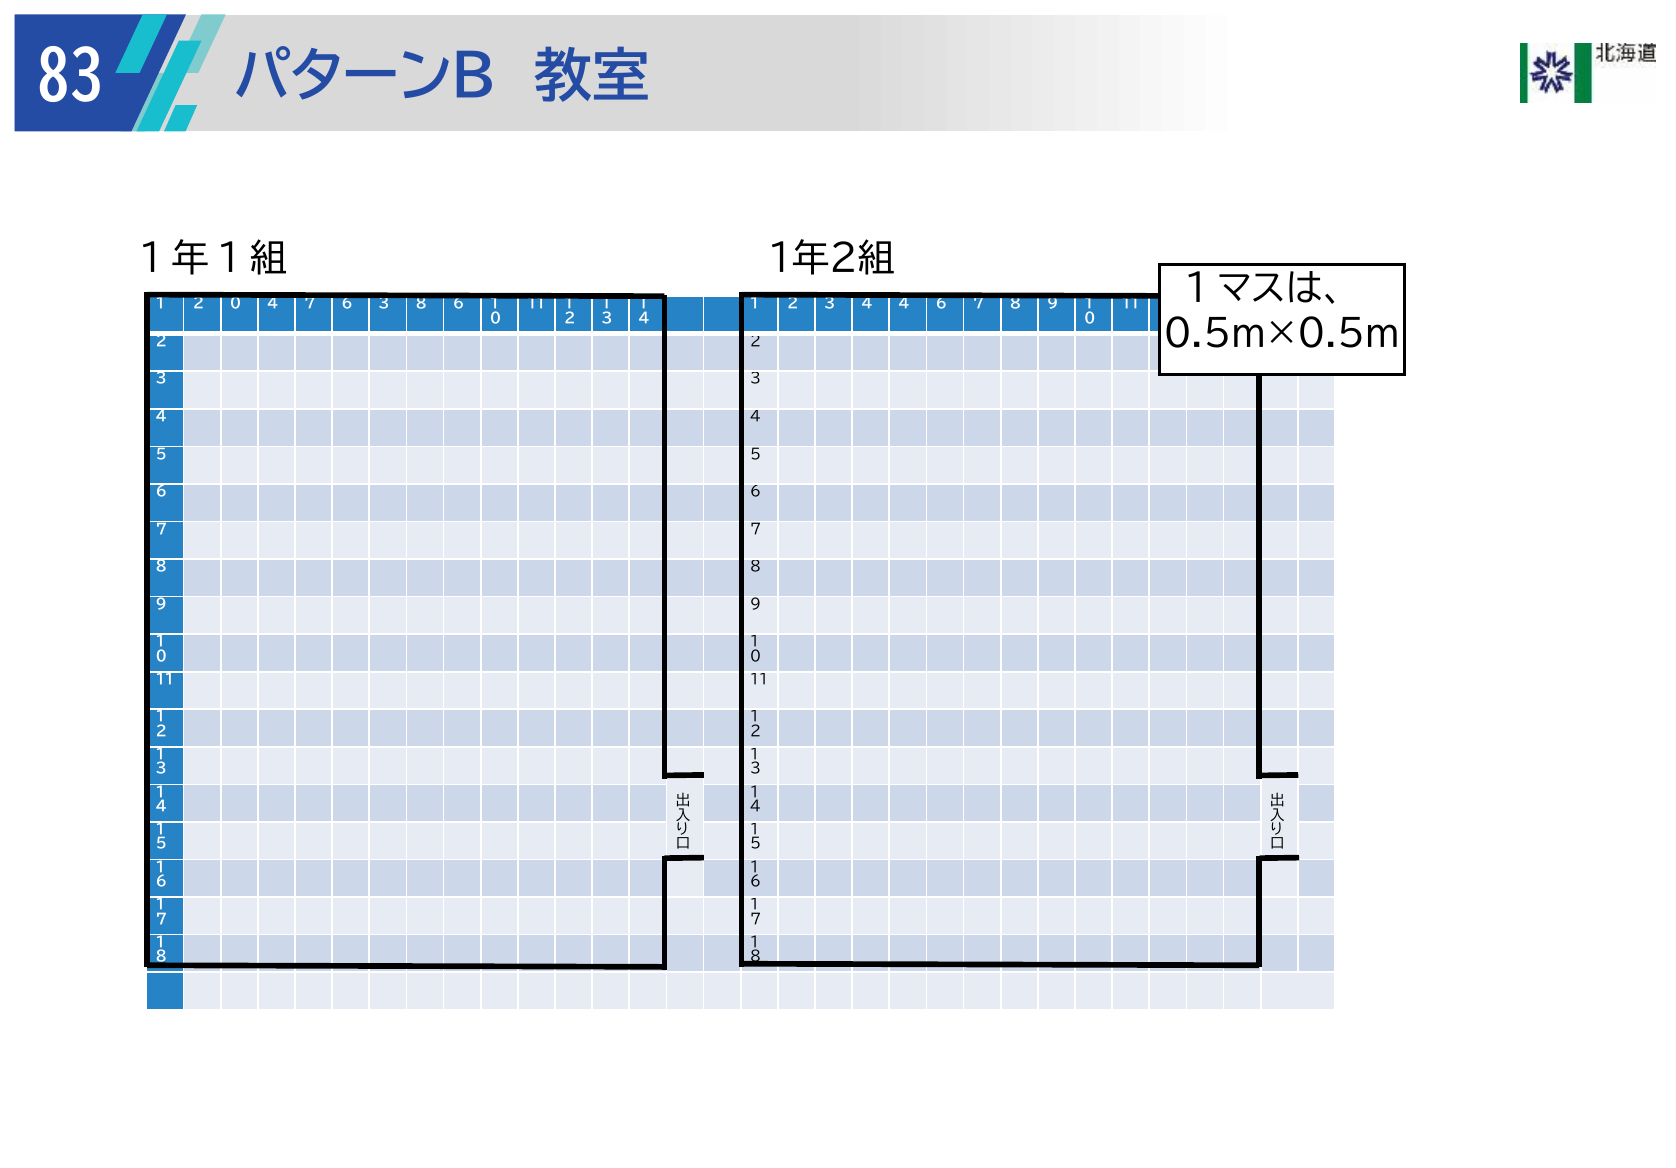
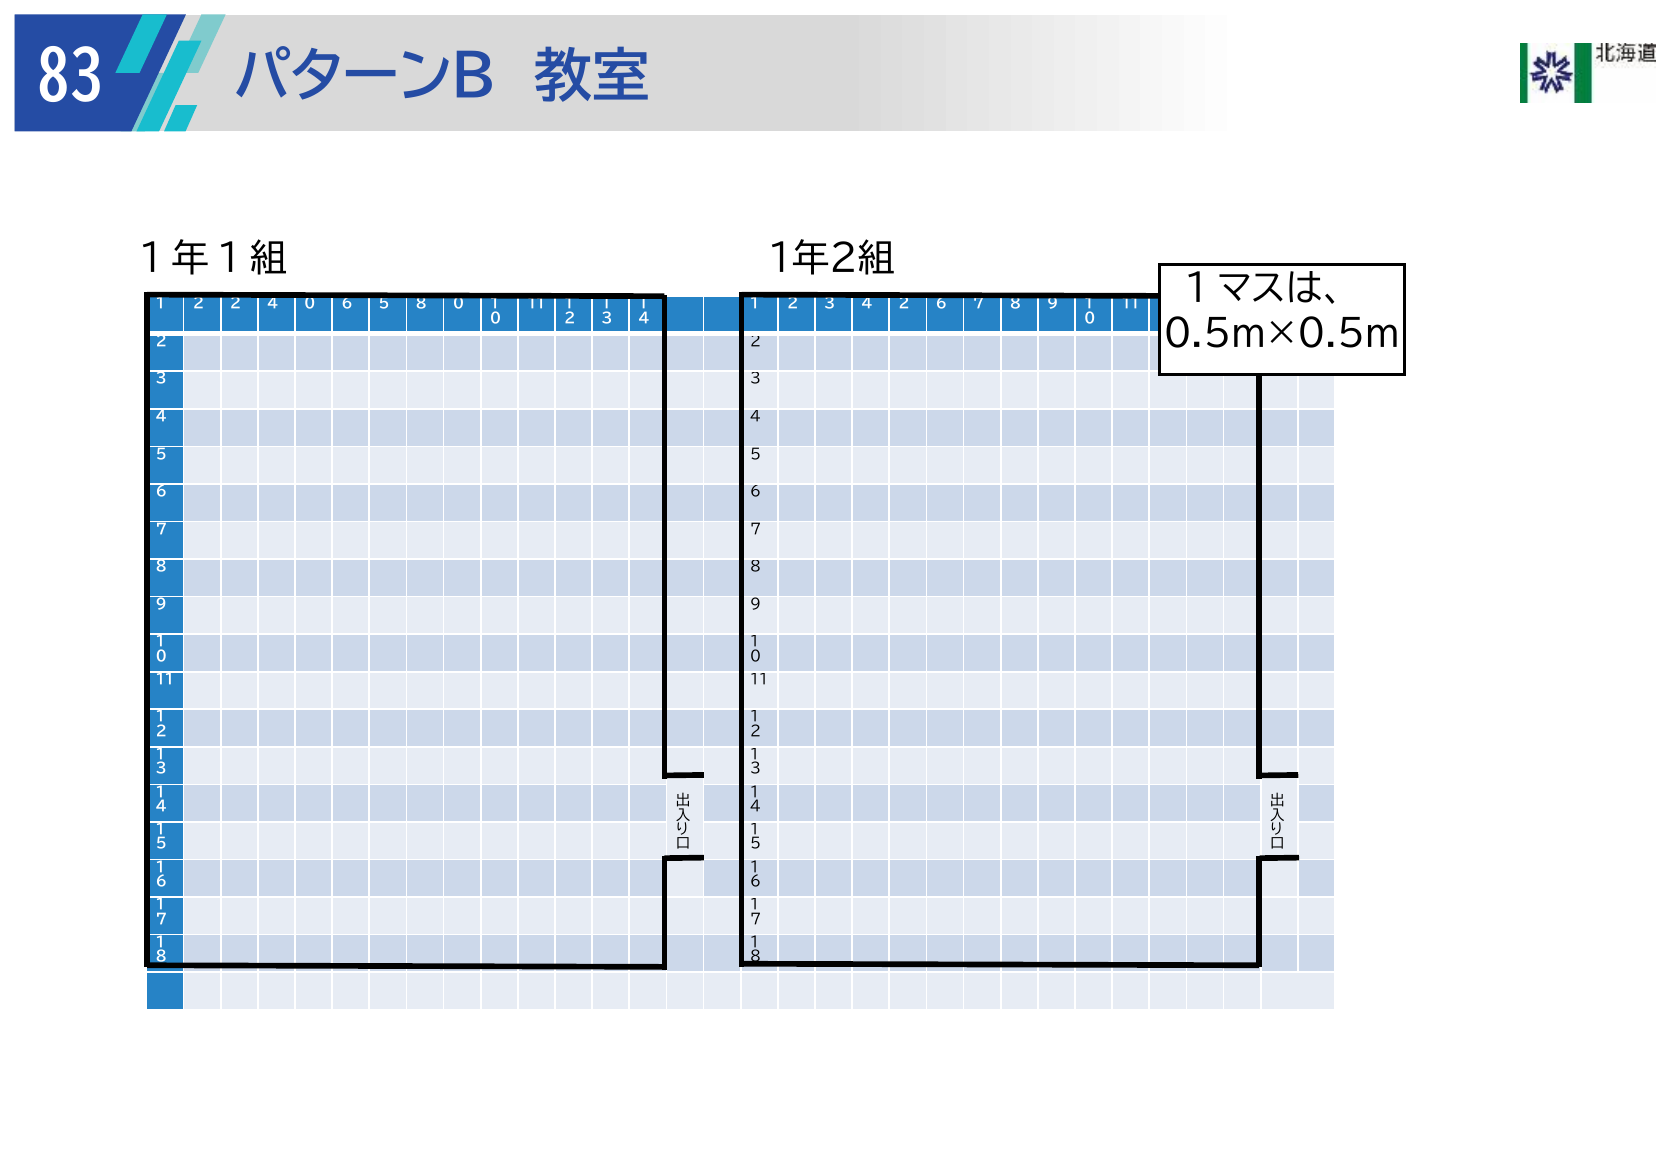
1 2 0: 0 -> 2 (236, 304)
4 7: 7 -> 0 (310, 304)
6 3: 3 -> 5 (384, 304)
8 6: 6 -> 0 (458, 304)
2 3 4 4: 4 -> 2 (904, 304)
